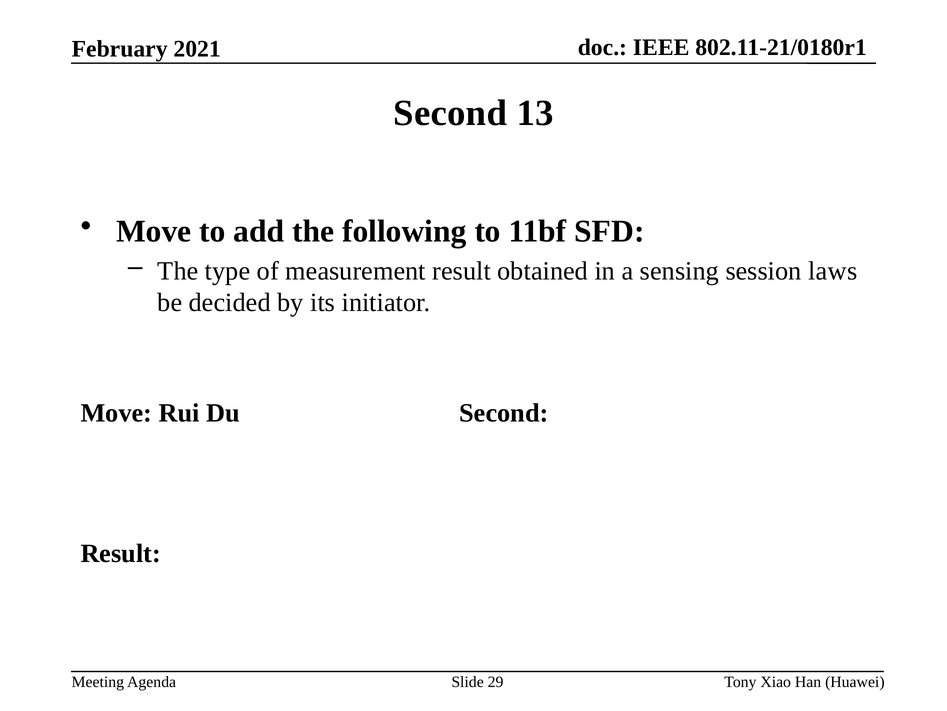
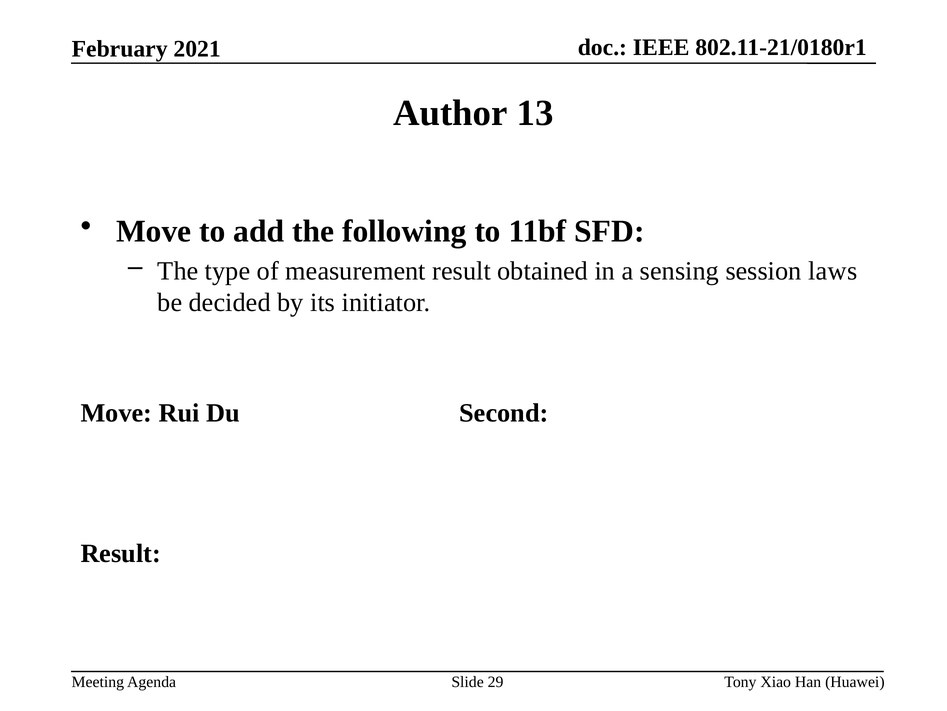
Second: Second -> Author (450, 113)
